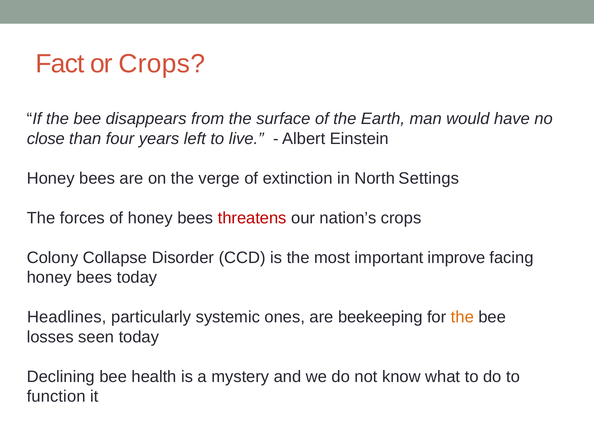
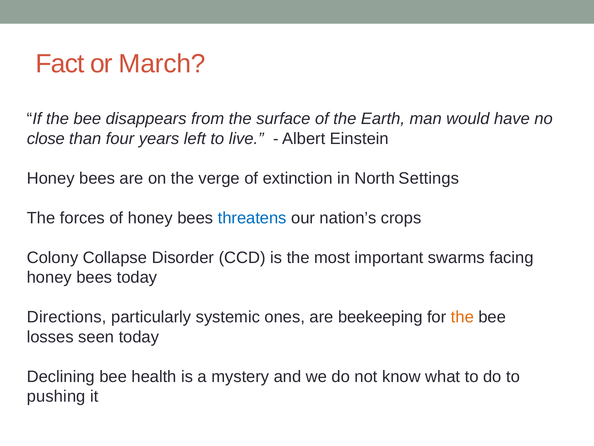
or Crops: Crops -> March (162, 64)
threatens colour: red -> blue (252, 218)
improve: improve -> swarms (456, 257)
Headlines: Headlines -> Directions (67, 317)
function: function -> pushing (56, 396)
